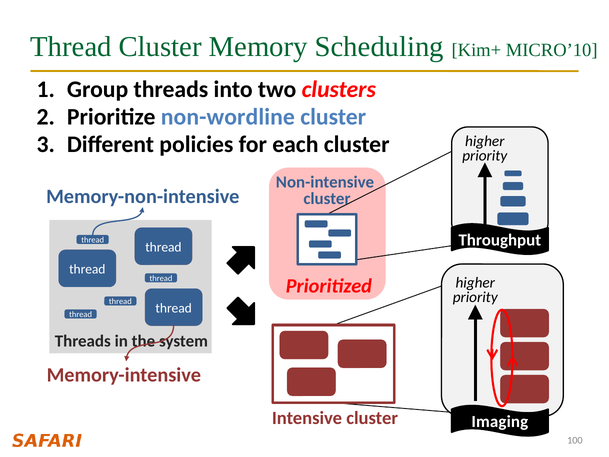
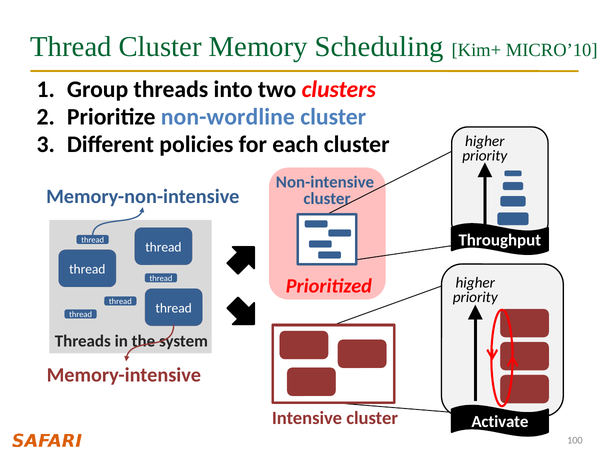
Imaging: Imaging -> Activate (500, 422)
